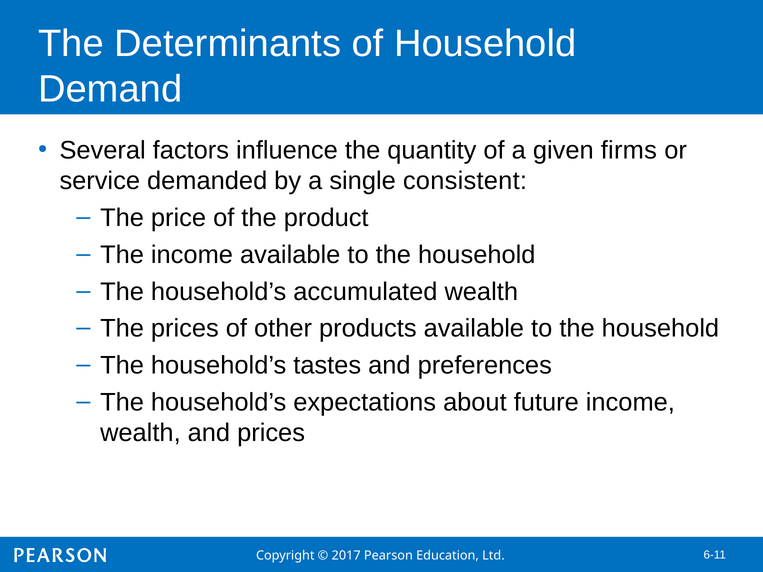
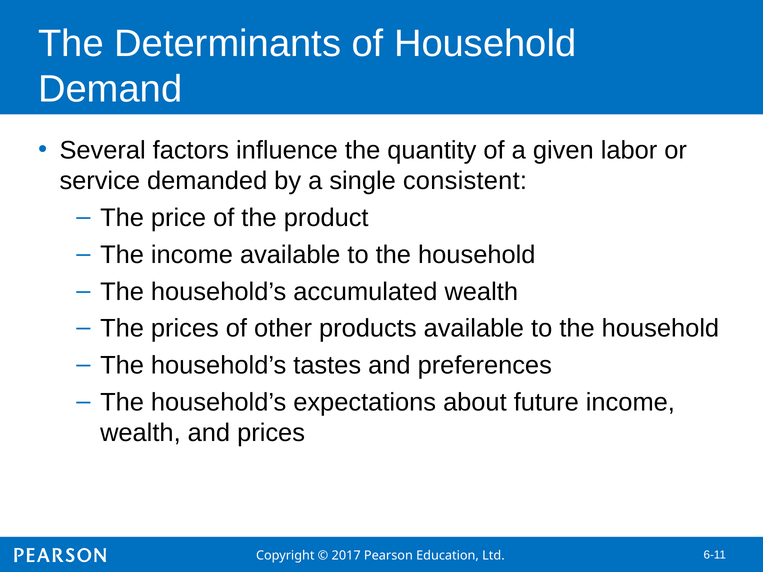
firms: firms -> labor (629, 151)
